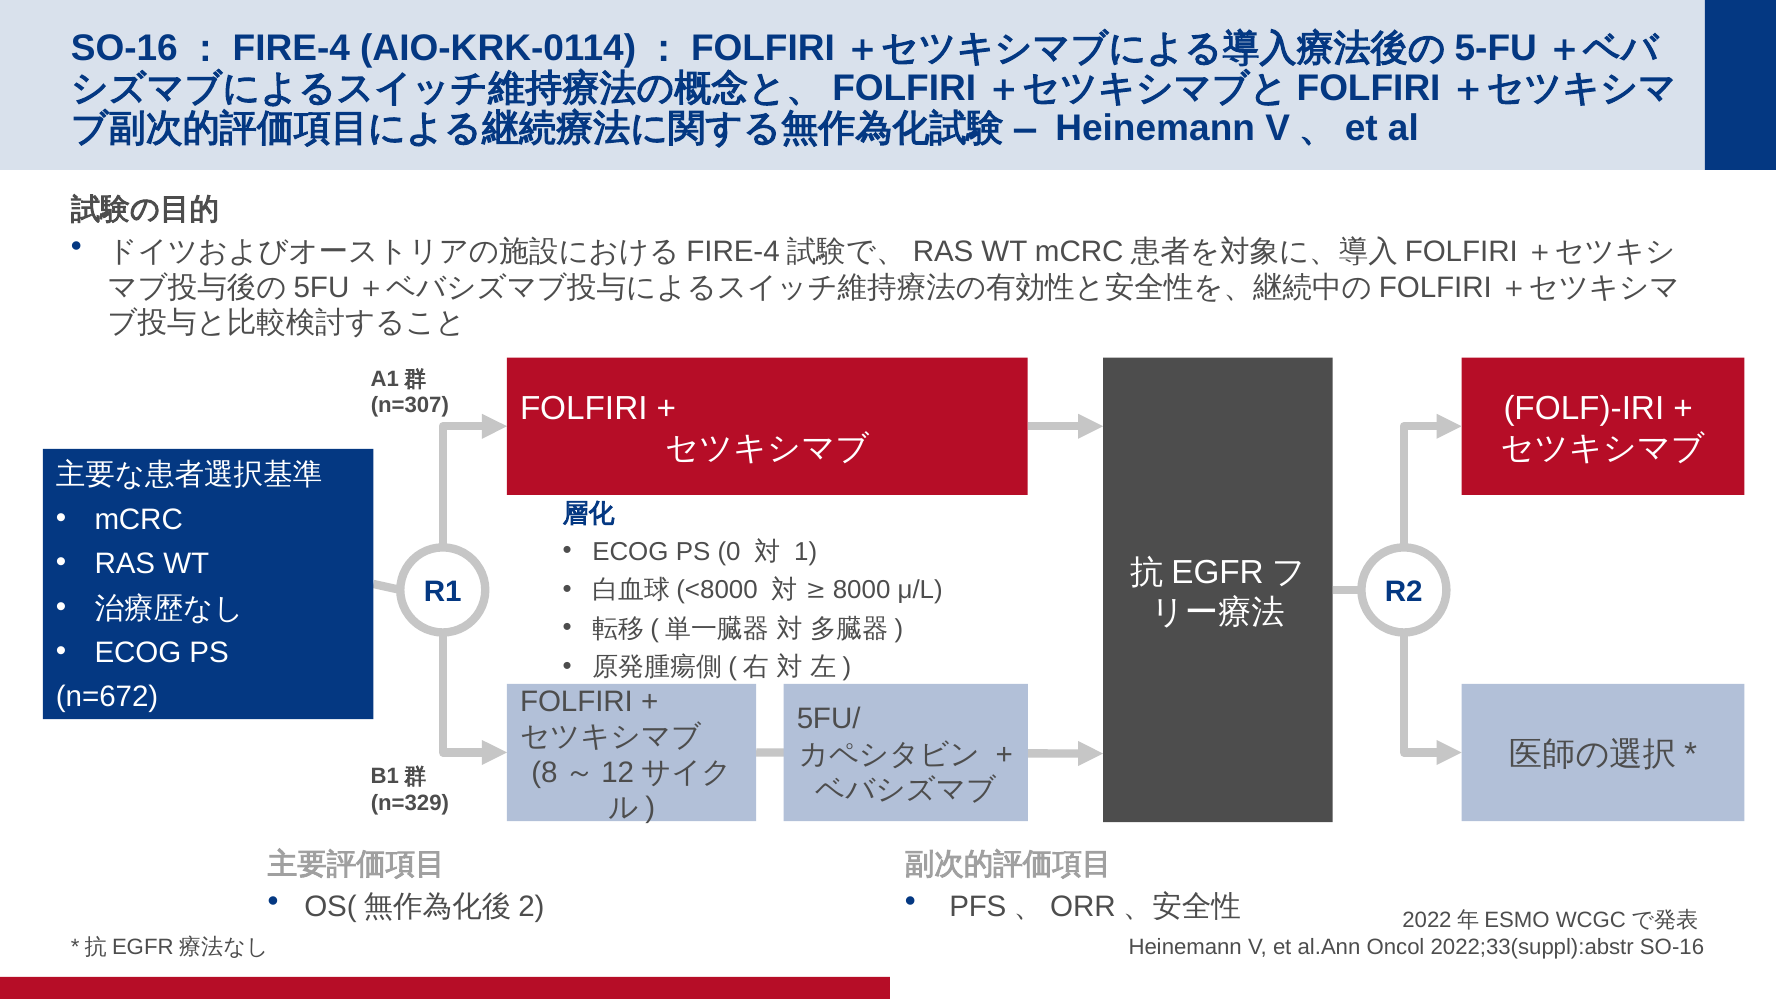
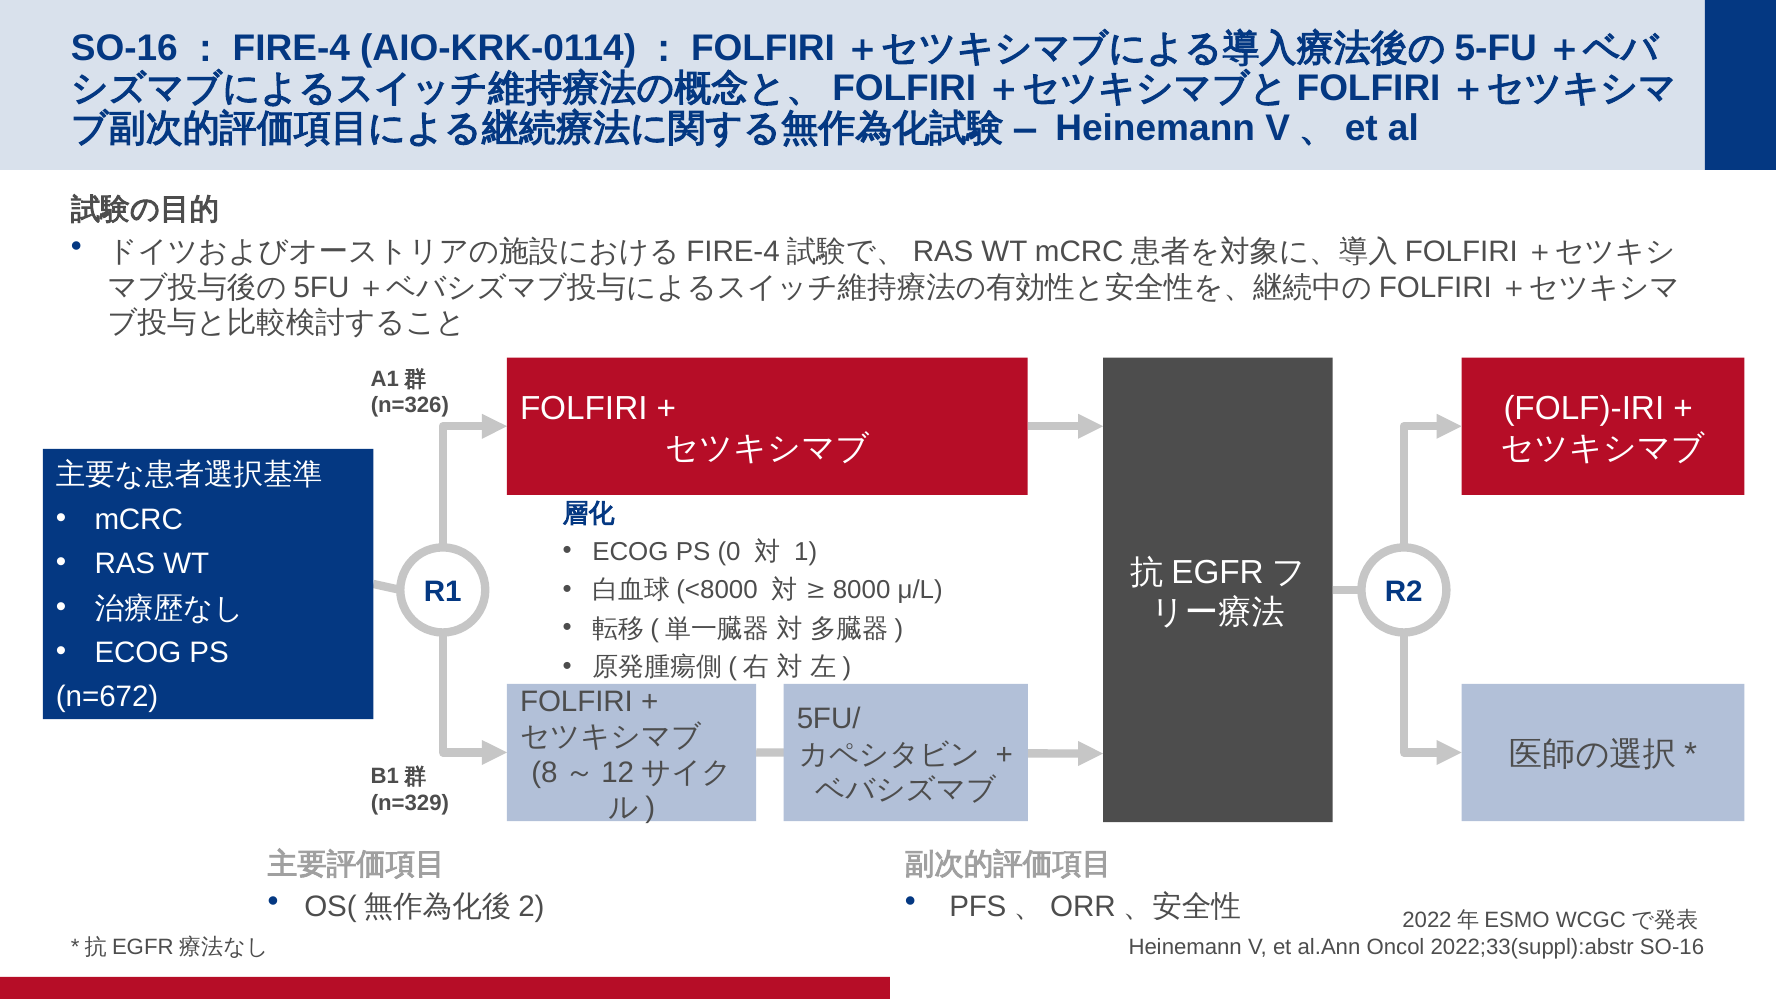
n=307: n=307 -> n=326 (410, 406)
